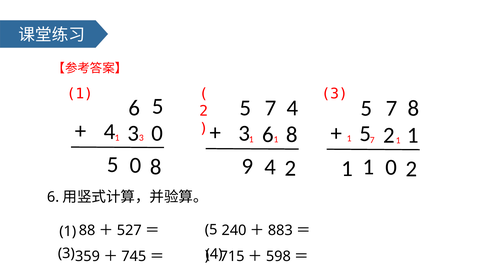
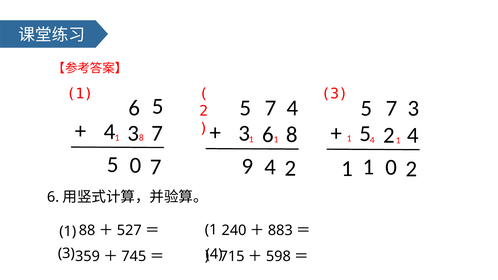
7 8: 8 -> 3 (413, 108)
1 3: 3 -> 8 (141, 138)
7: 7 -> 4 (372, 140)
3 0: 0 -> 7 (157, 133)
1: 1 -> 4 (413, 135)
0 8: 8 -> 7 (156, 167)
5: 5 -> 1 (211, 230)
